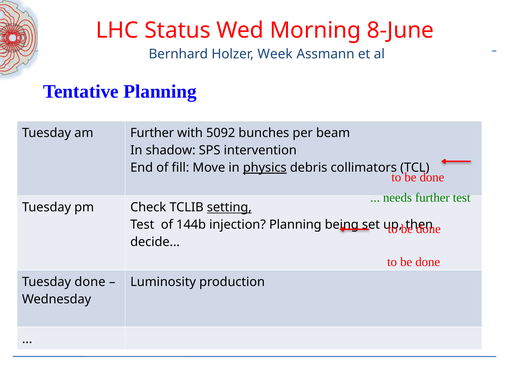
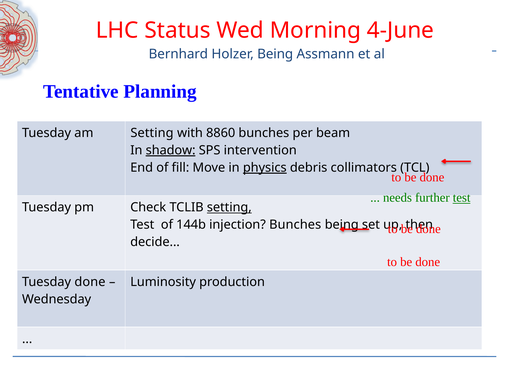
8-June: 8-June -> 4-June (401, 30)
Holzer Week: Week -> Being (275, 54)
am Further: Further -> Setting (152, 133)
5092: 5092 -> 8860 (221, 133)
shadow underline: none -> present (171, 150)
test underline: none -> present (462, 198)
injection Planning: Planning -> Bunches (295, 225)
